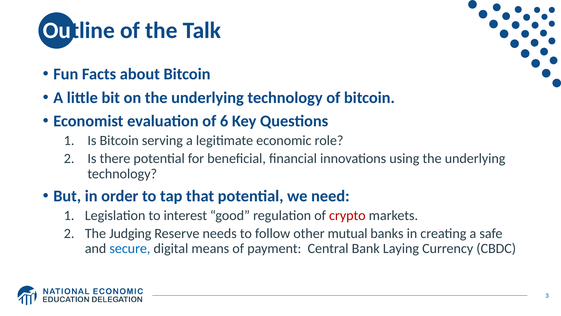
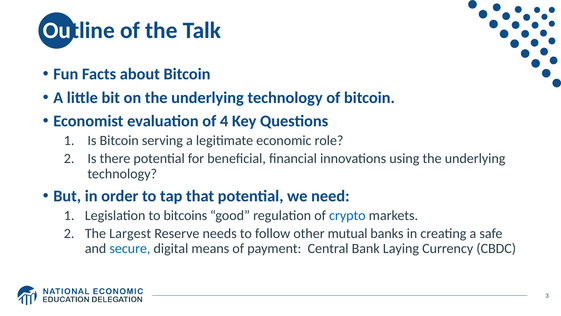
6: 6 -> 4 (224, 121)
interest: interest -> bitcoins (185, 215)
crypto colour: red -> blue (347, 215)
Judging: Judging -> Largest (130, 233)
